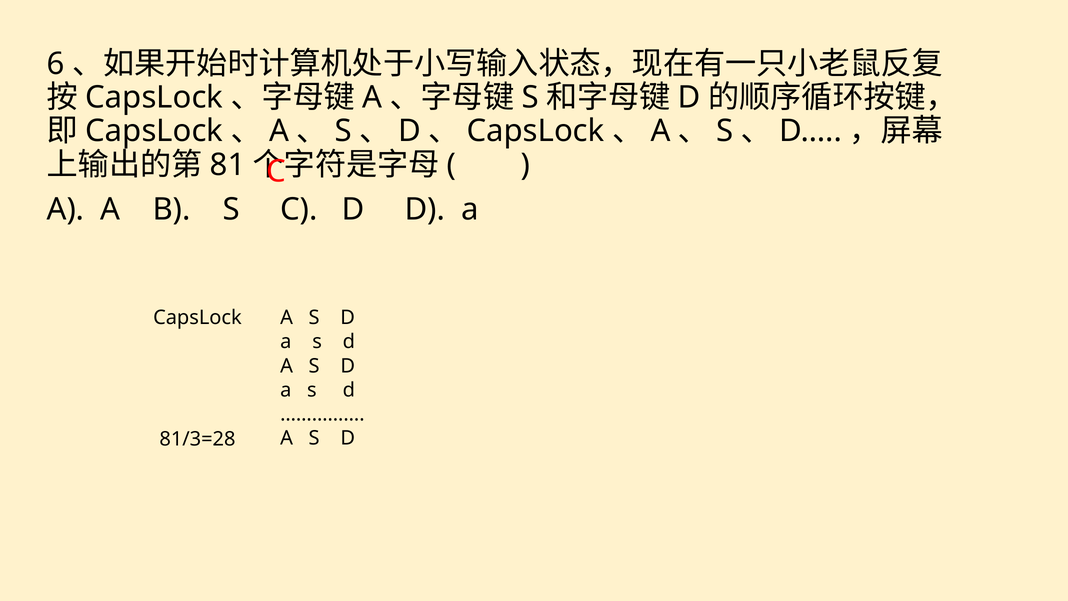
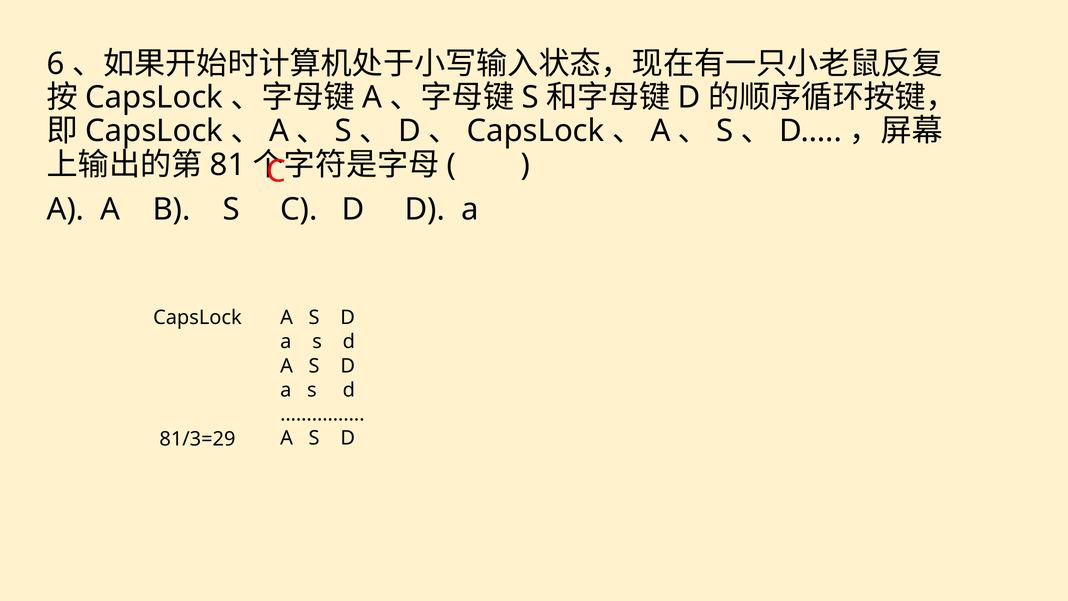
81/3=28: 81/3=28 -> 81/3=29 (197, 439)
